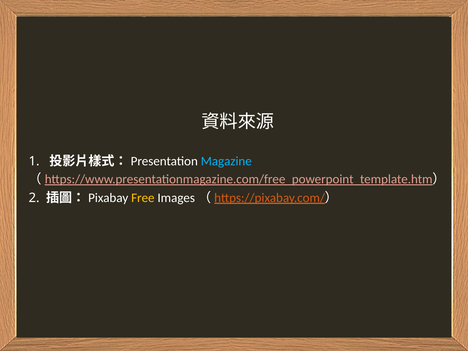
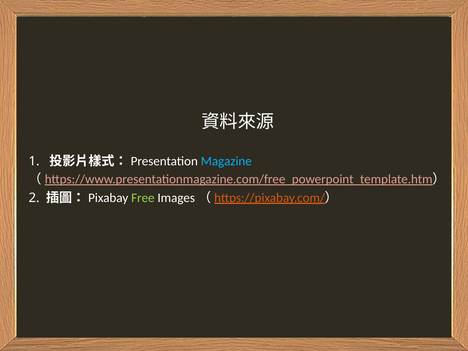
Free colour: yellow -> light green (143, 198)
